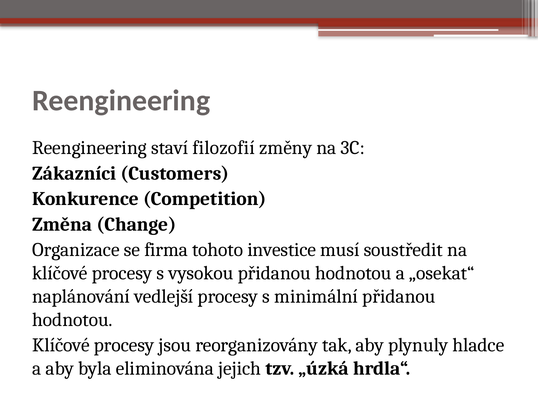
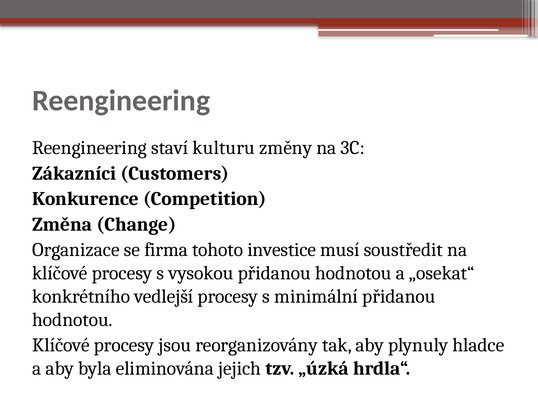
filozofií: filozofií -> kulturu (224, 148)
naplánování: naplánování -> konkrétního (81, 297)
